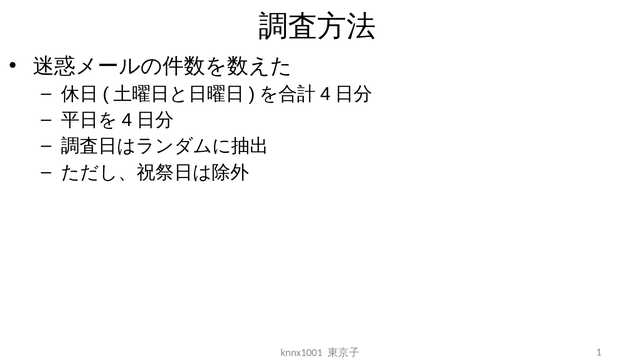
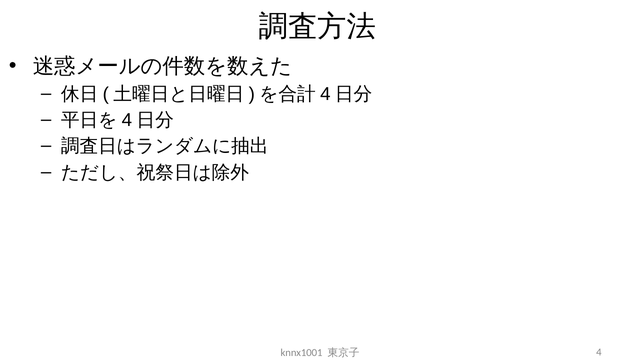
1: 1 -> 4 (599, 353)
